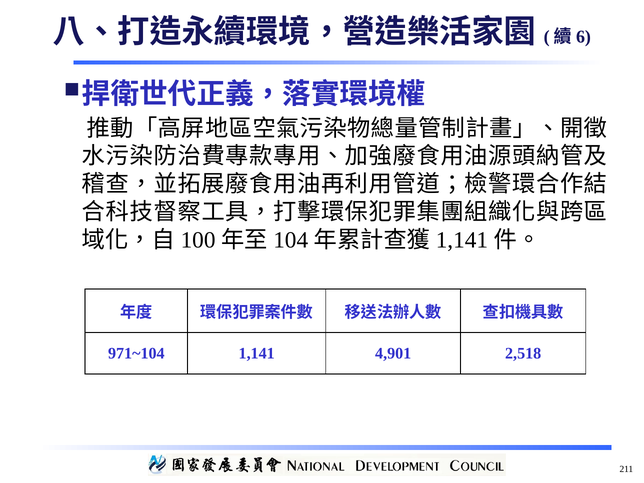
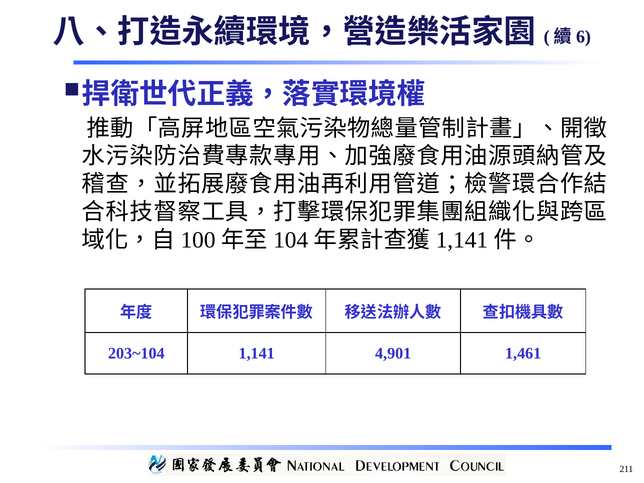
971~104: 971~104 -> 203~104 (136, 353)
2,518: 2,518 -> 1,461 (523, 353)
